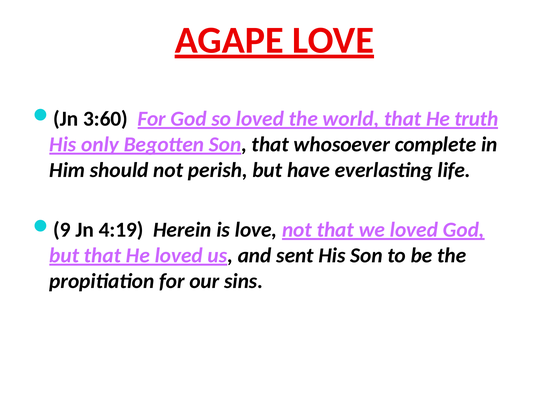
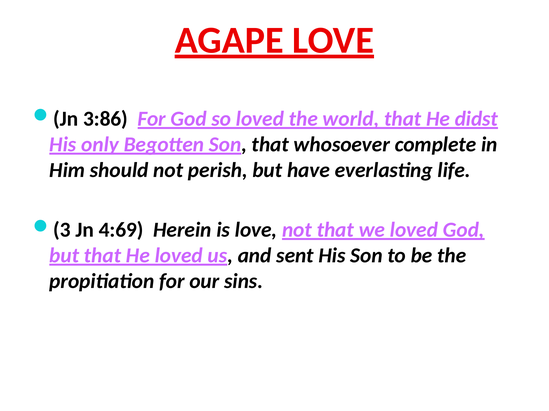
3:60: 3:60 -> 3:86 (106, 119)
truth: truth -> didst (476, 119)
9: 9 -> 3 (62, 230)
4:19: 4:19 -> 4:69 (121, 230)
